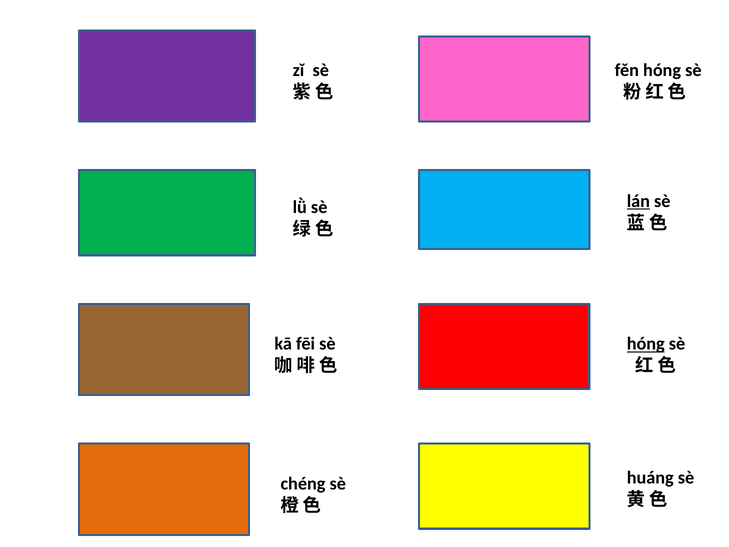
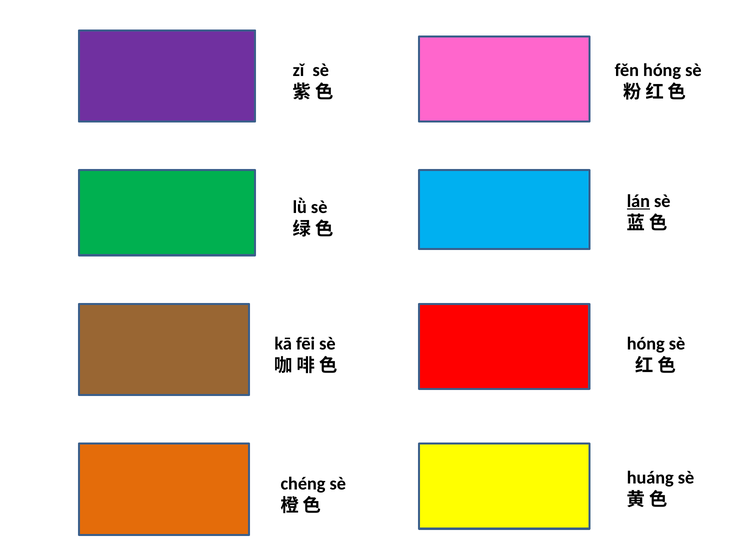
hóng underline: present -> none (646, 344)
